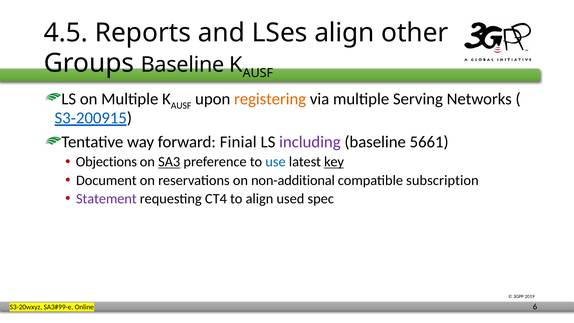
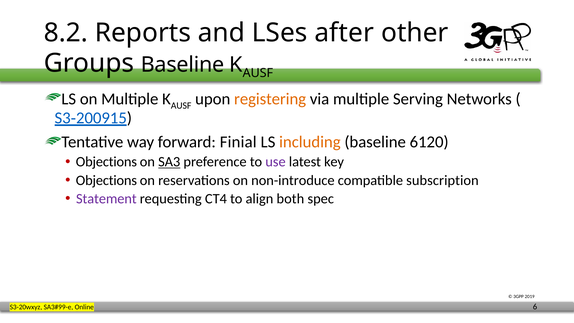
4.5: 4.5 -> 8.2 (66, 33)
LSes align: align -> after (344, 33)
including colour: purple -> orange (310, 142)
5661: 5661 -> 6120 (429, 142)
use colour: blue -> purple (276, 162)
key underline: present -> none (334, 162)
Document: Document -> Objections (106, 180)
non-additional: non-additional -> non-introduce (293, 180)
used: used -> both (290, 199)
